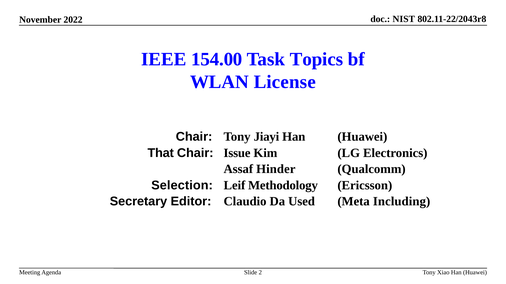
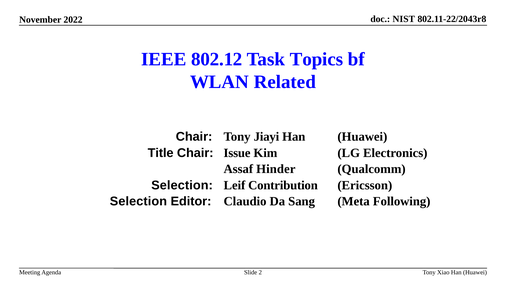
154.00: 154.00 -> 802.12 (217, 59)
License: License -> Related (285, 82)
That: That -> Title (161, 153)
Methodology: Methodology -> Contribution (283, 186)
Secretary: Secretary -> Selection (138, 202)
Used: Used -> Sang (302, 202)
Including: Including -> Following (402, 202)
